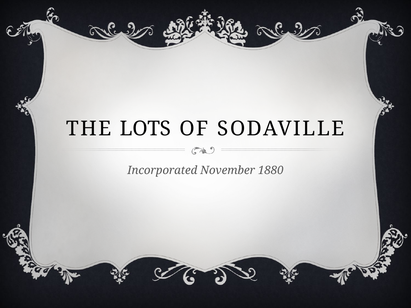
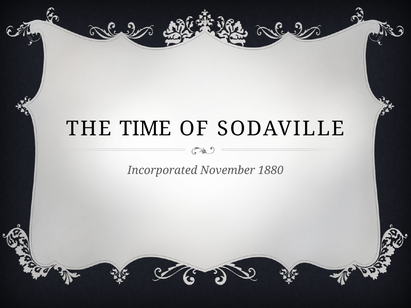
LOTS: LOTS -> TIME (145, 129)
